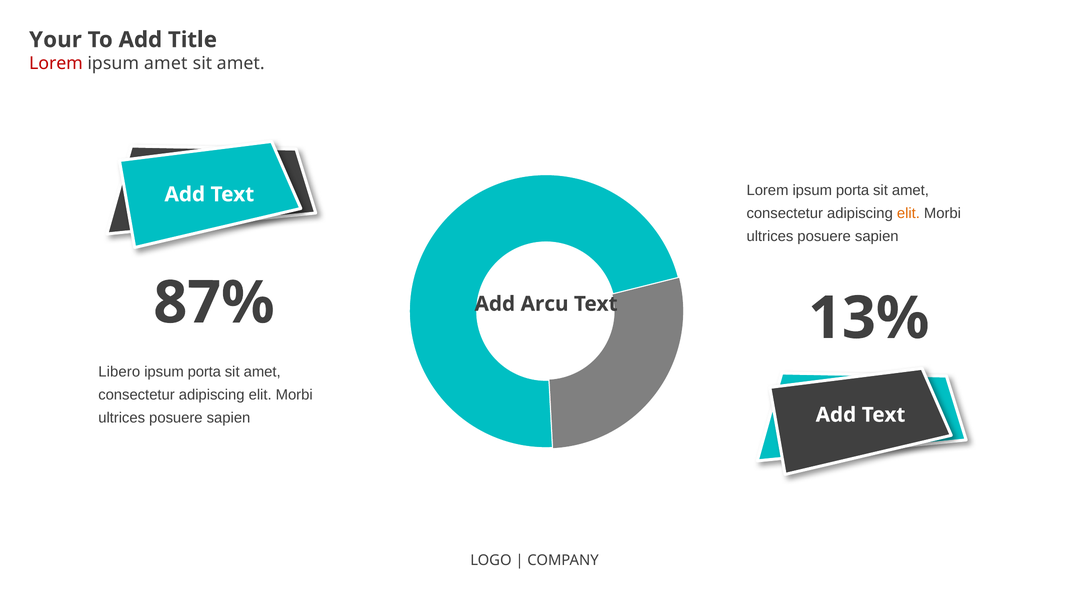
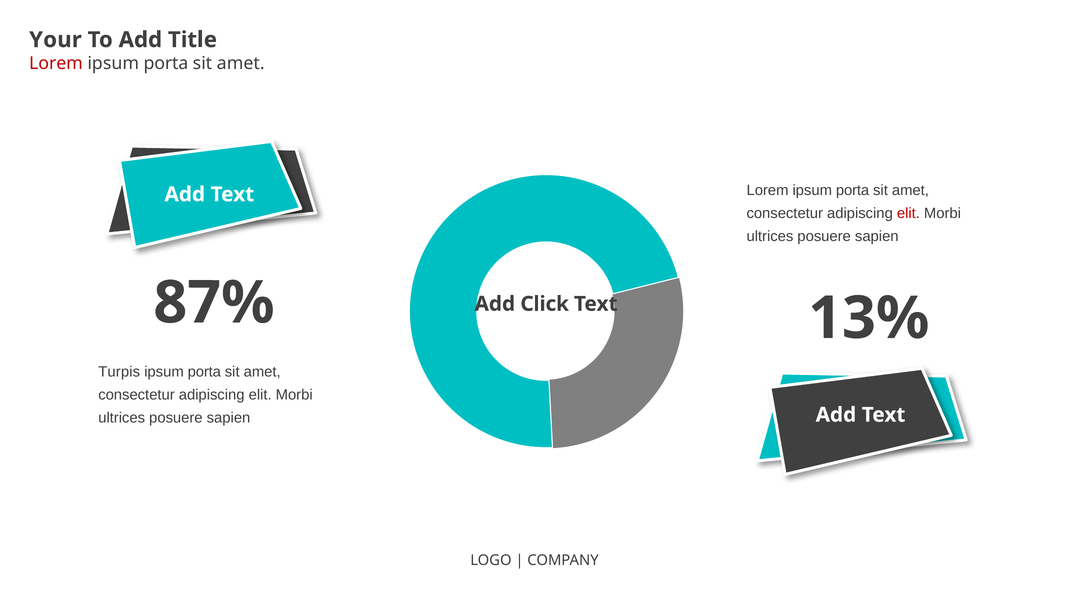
amet: amet -> porta (166, 64)
elit colour: orange -> red (908, 213)
Arcu: Arcu -> Click (545, 304)
Libero: Libero -> Turpis (119, 372)
